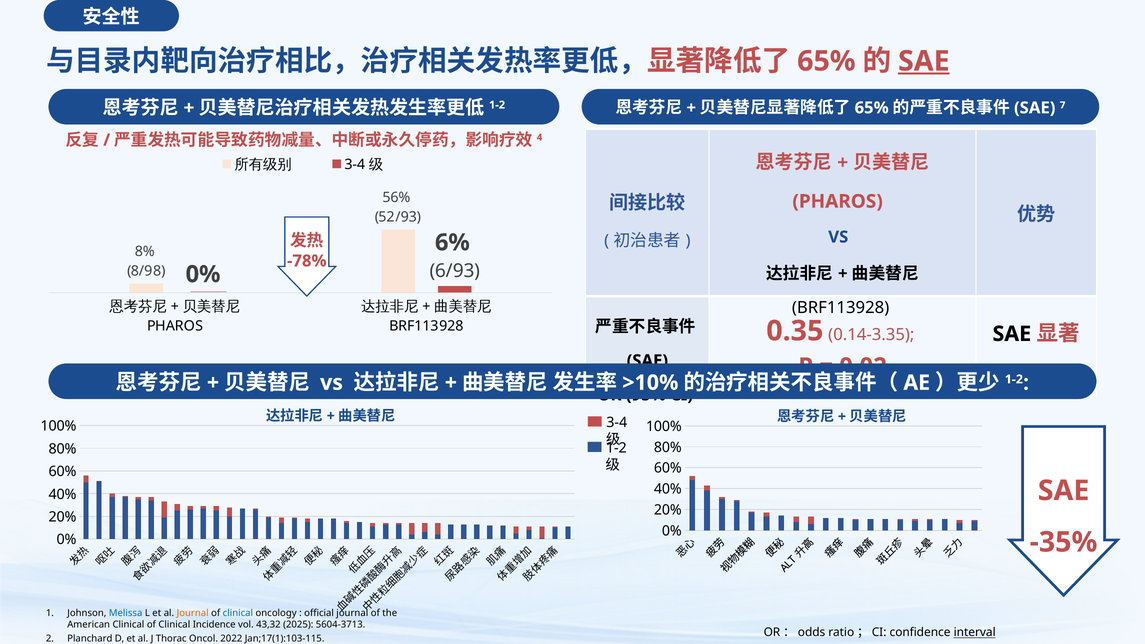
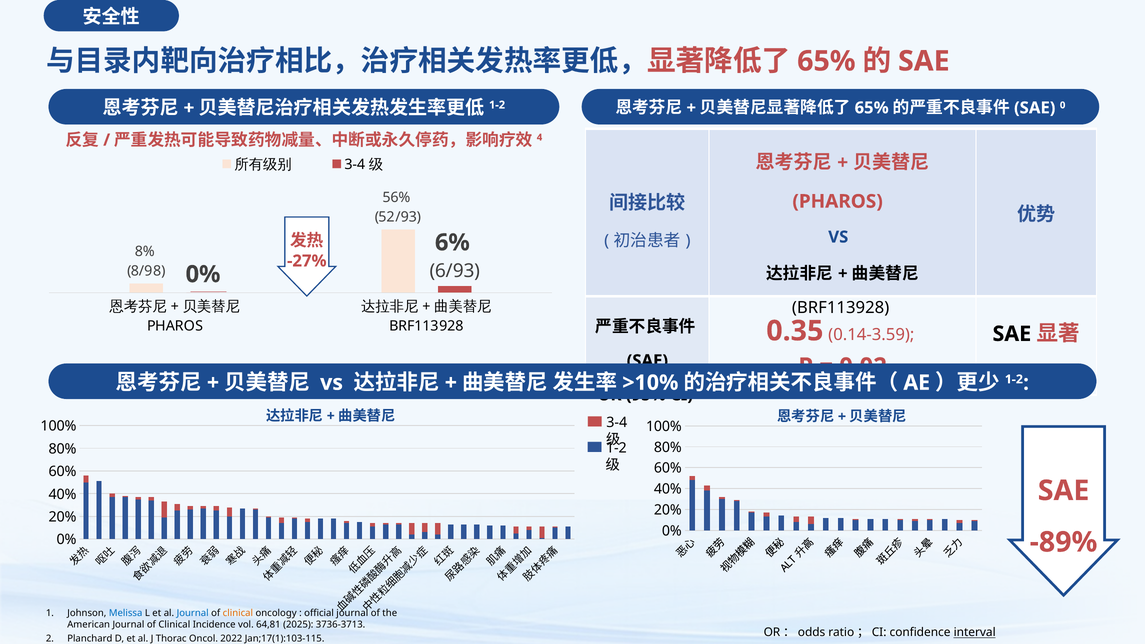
SAE underline: present -> none (924, 61)
7: 7 -> 0 (1063, 105)
-78%: -78% -> -27% (307, 261)
0.14-3.35: 0.14-3.35 -> 0.14-3.59 (871, 335)
-35%: -35% -> -89% (1064, 542)
Journal colour: orange -> blue (193, 613)
clinical colour: blue -> orange (238, 613)
American Clinical: Clinical -> Journal (128, 625)
43,32: 43,32 -> 64,81 (268, 625)
5604-3713: 5604-3713 -> 3736-3713 (341, 625)
